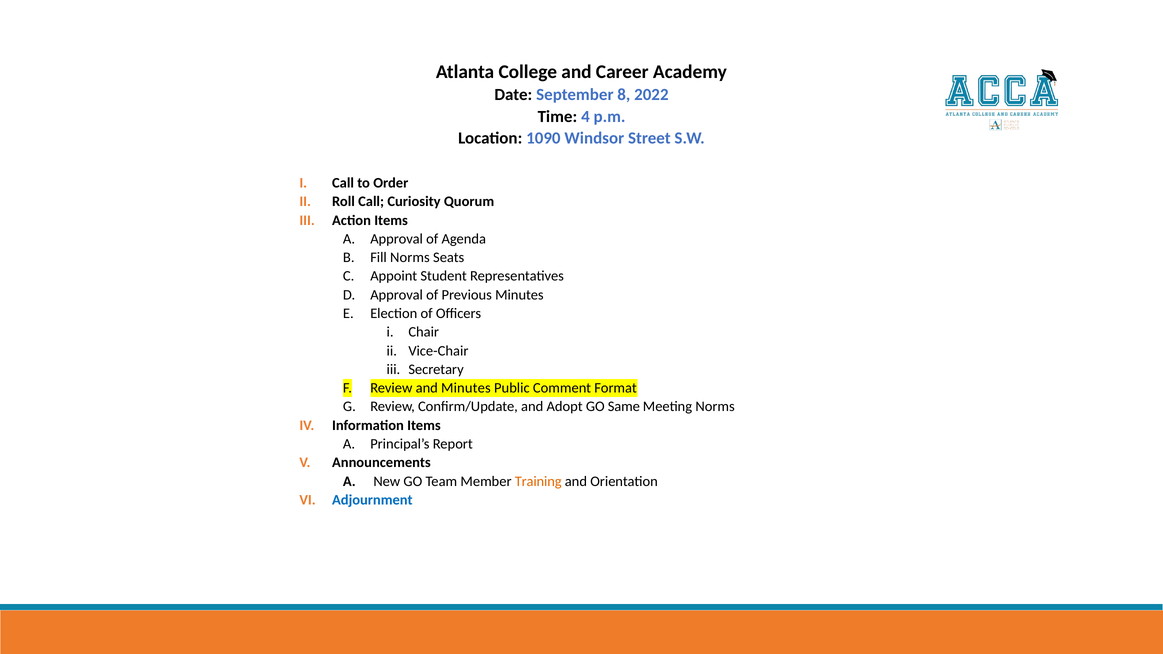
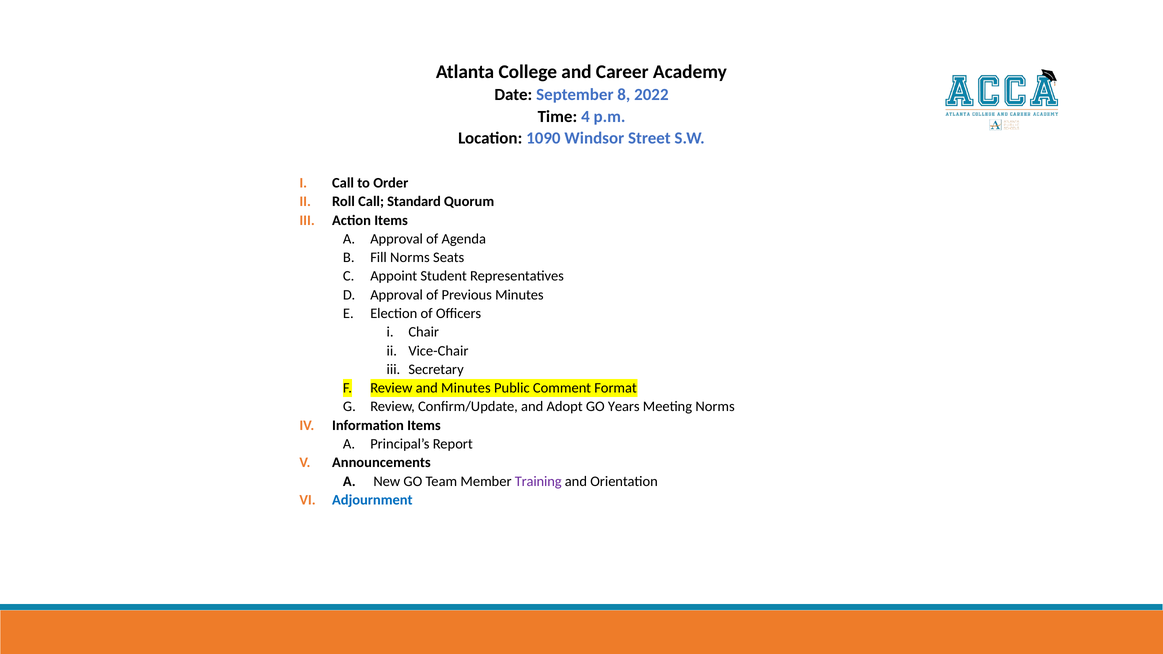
Curiosity: Curiosity -> Standard (414, 202)
Same: Same -> Years (624, 407)
Training colour: orange -> purple (538, 481)
